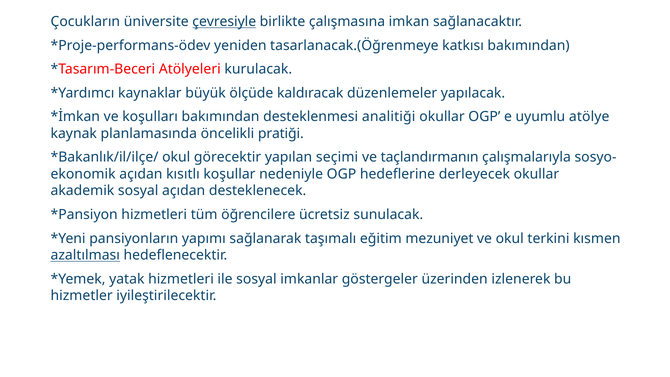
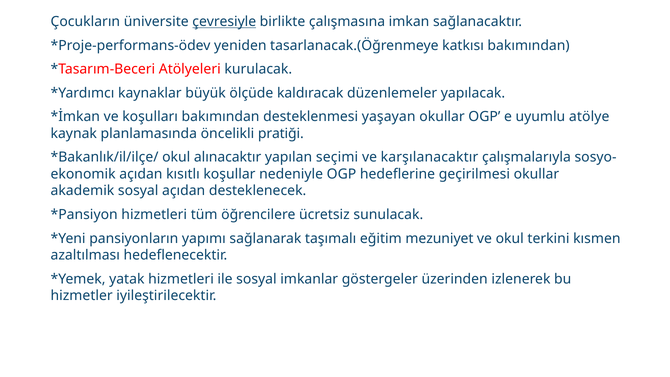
analitiği: analitiği -> yaşayan (389, 117)
görecektir: görecektir -> alınacaktır (228, 157)
taçlandırmanın: taçlandırmanın -> karşılanacaktır (430, 157)
derleyecek: derleyecek -> geçirilmesi (474, 174)
azaltılması underline: present -> none (85, 255)
